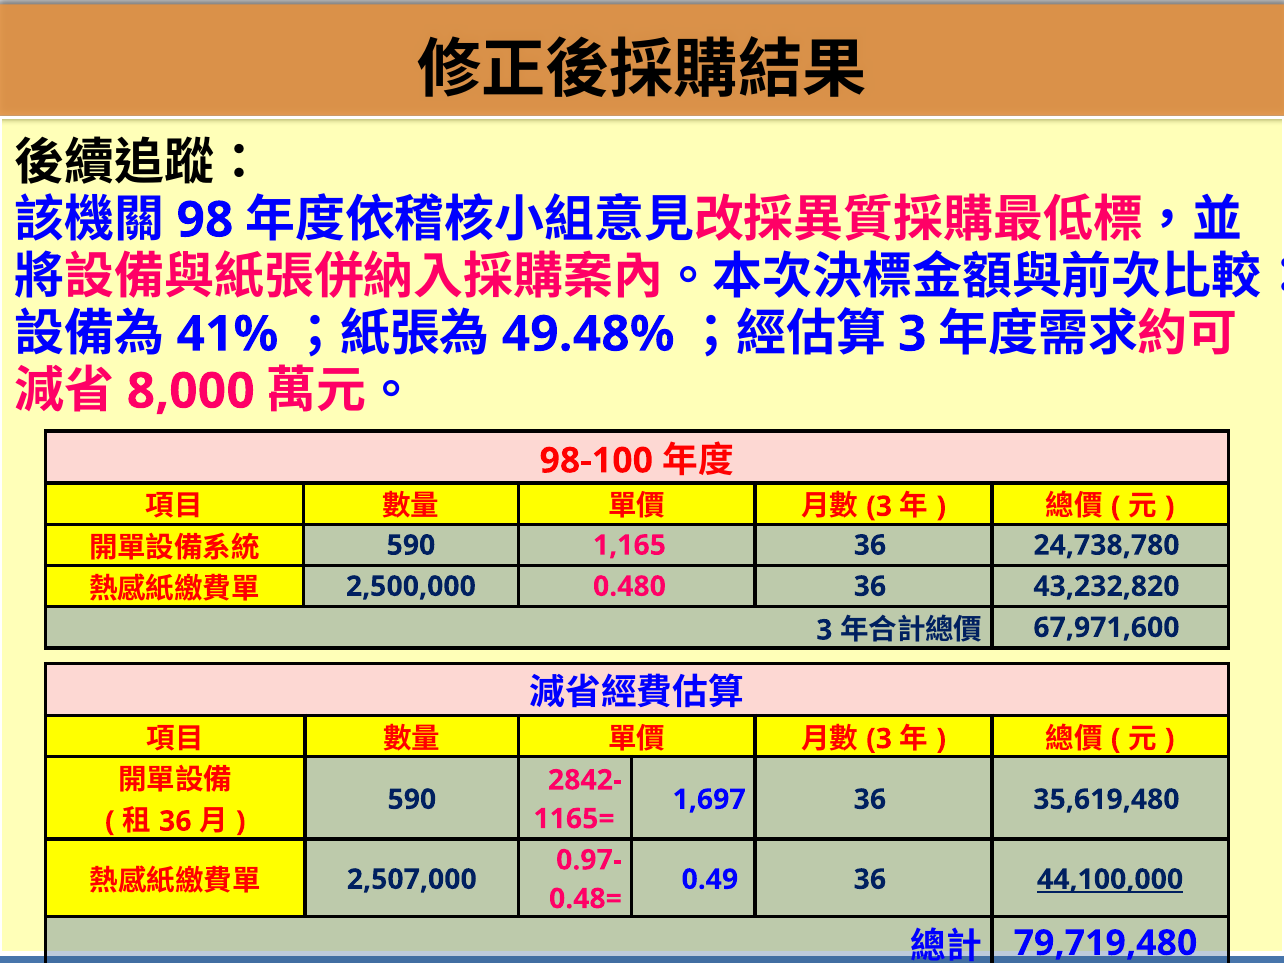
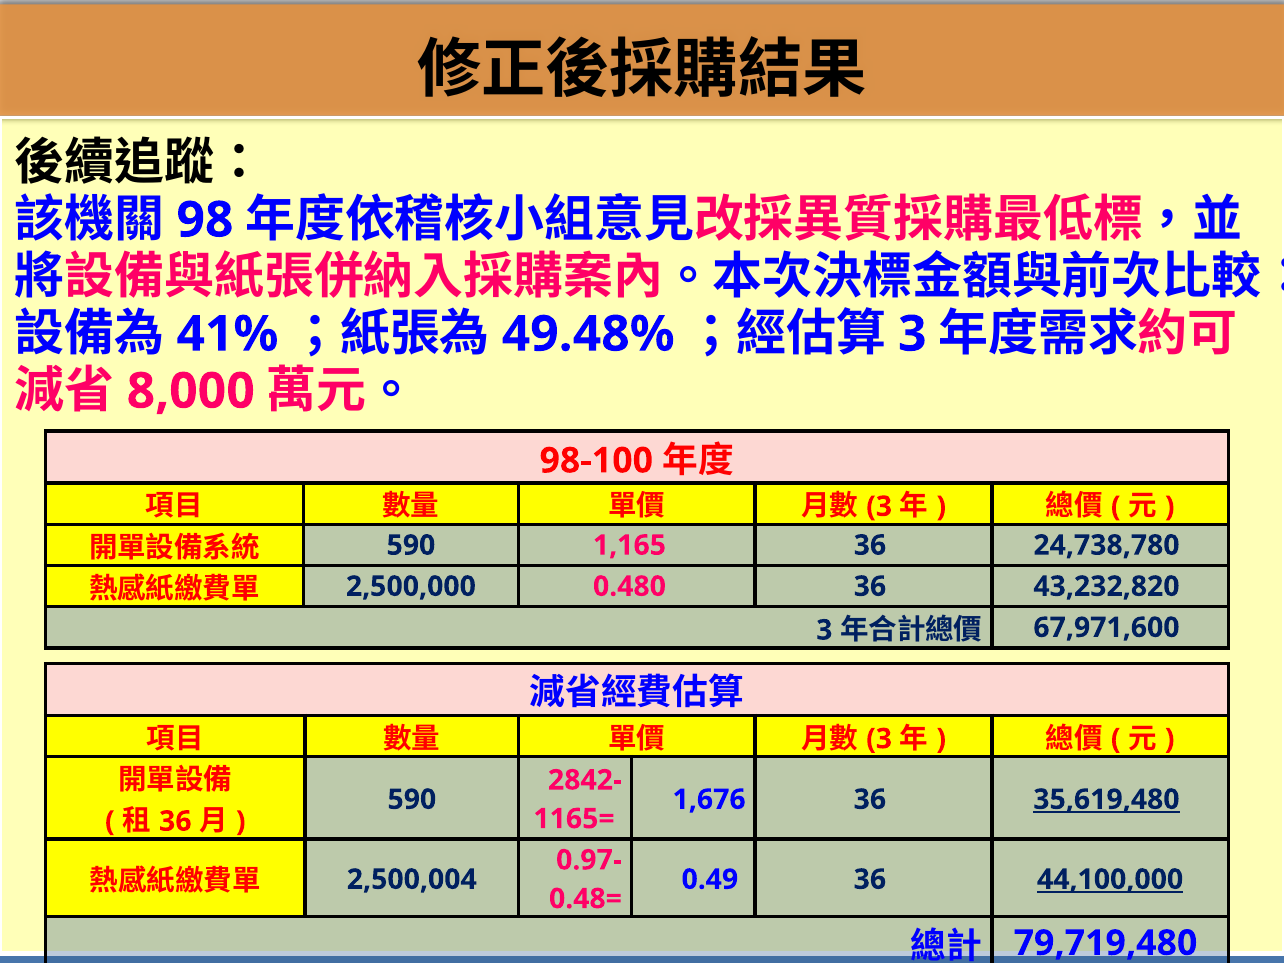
1,697: 1,697 -> 1,676 (709, 799)
35,619,480 underline: none -> present (1106, 799)
2,507,000: 2,507,000 -> 2,500,004 (412, 879)
